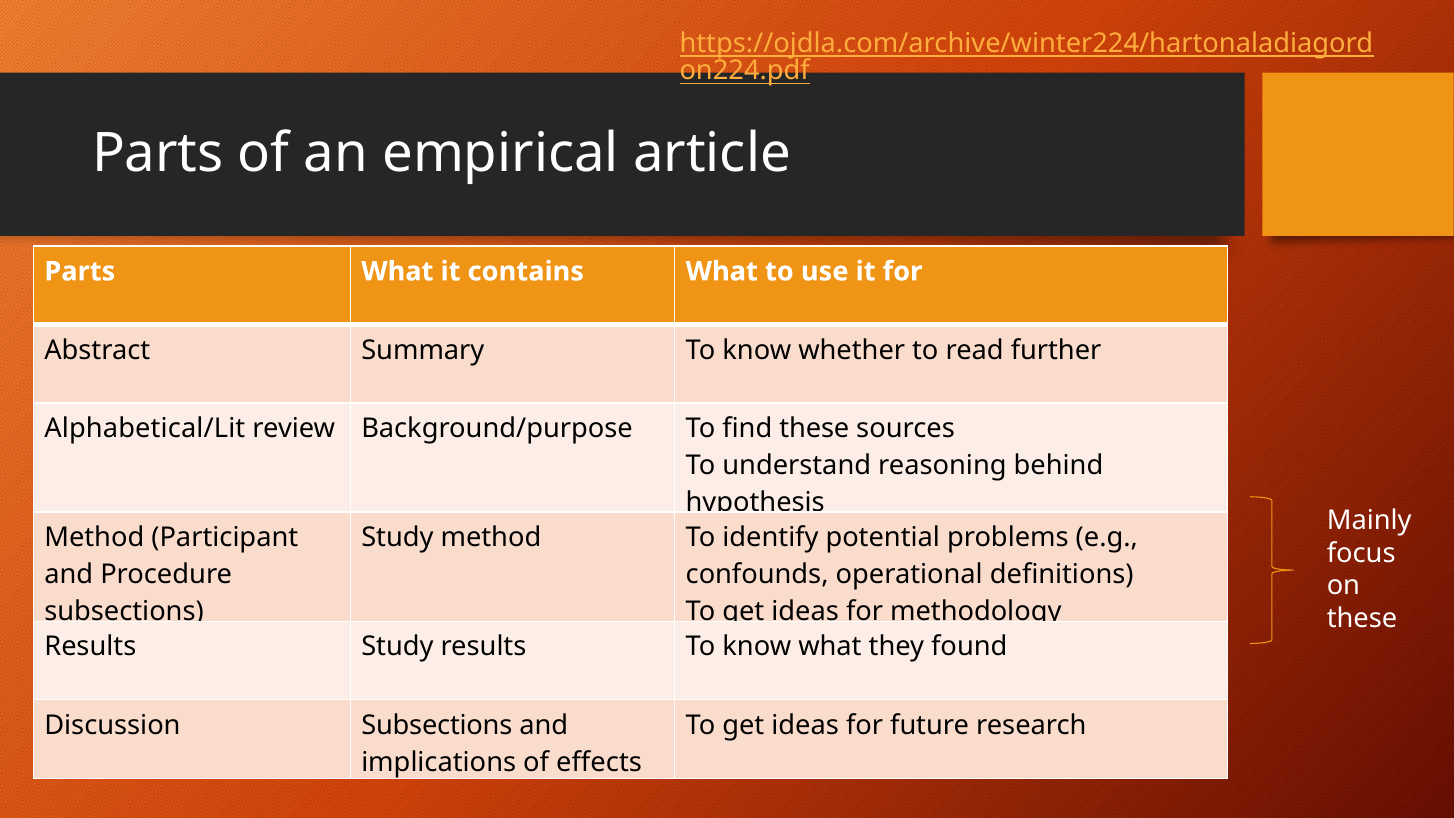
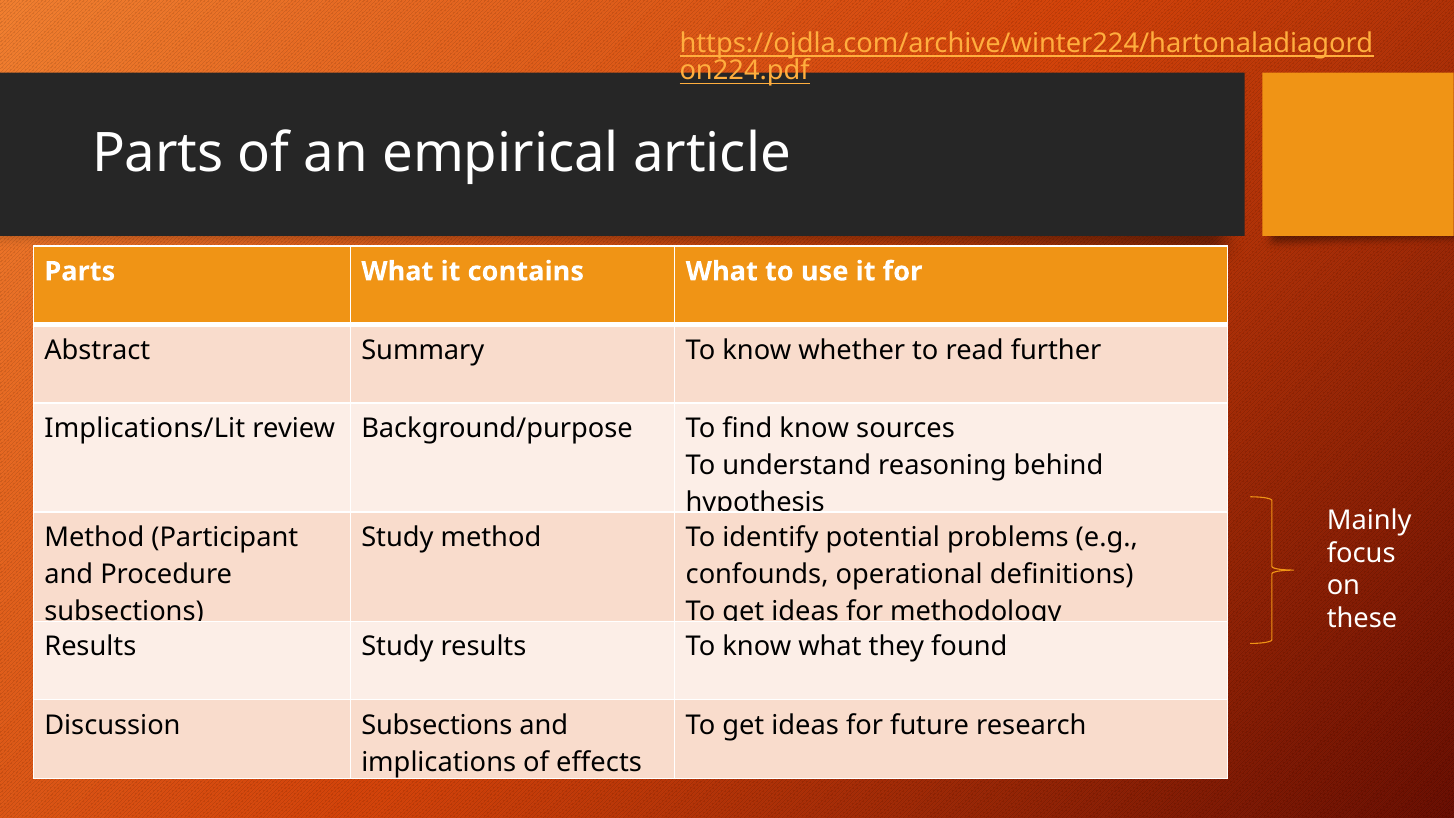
Alphabetical/Lit: Alphabetical/Lit -> Implications/Lit (145, 428)
find these: these -> know (814, 428)
